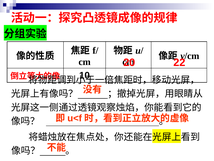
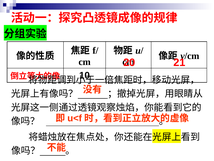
22: 22 -> 21 (179, 62)
